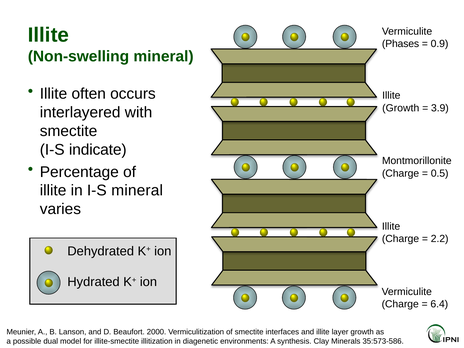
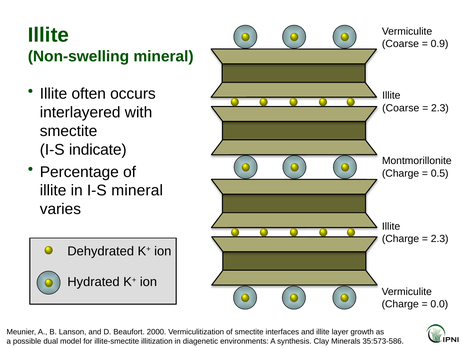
Phases: Phases -> Coarse (400, 44)
Growth: Growth -> Coarse (401, 108)
3.9: 3.9 -> 2.3 (440, 108)
2.2: 2.2 -> 2.3 (440, 239)
6.4: 6.4 -> 0.0 (439, 304)
